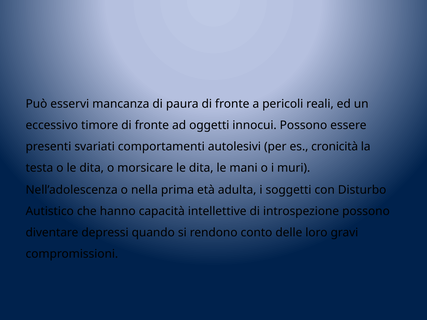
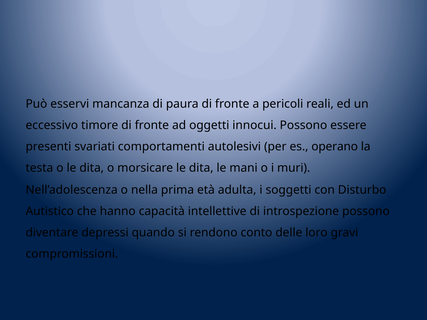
cronicità: cronicità -> operano (335, 147)
